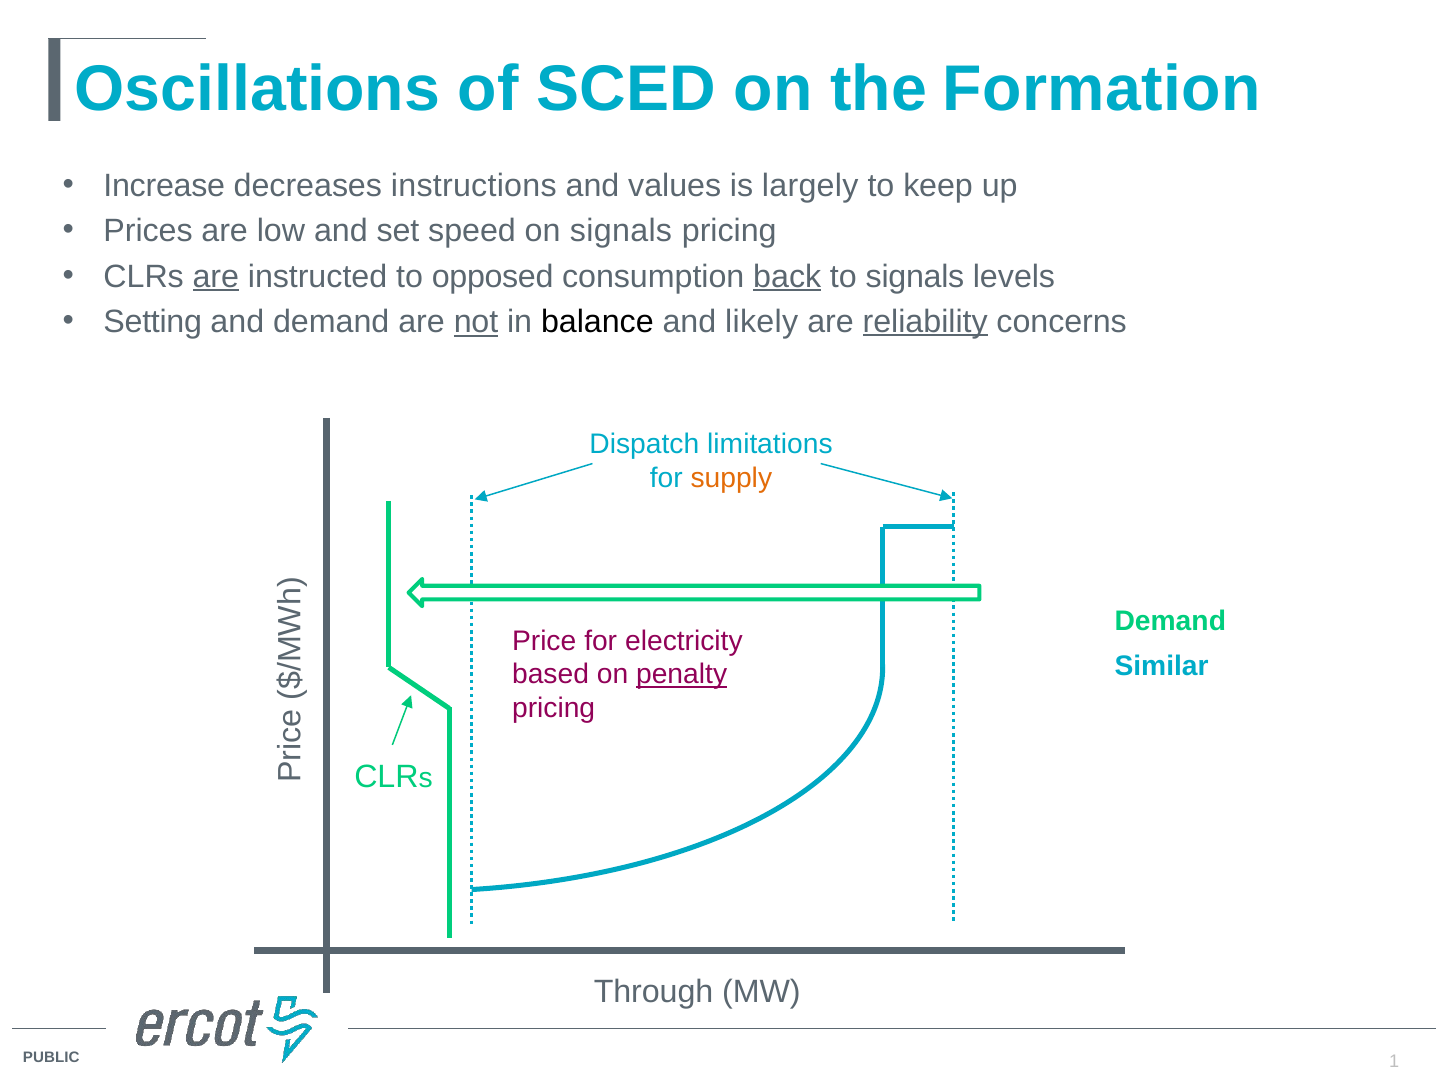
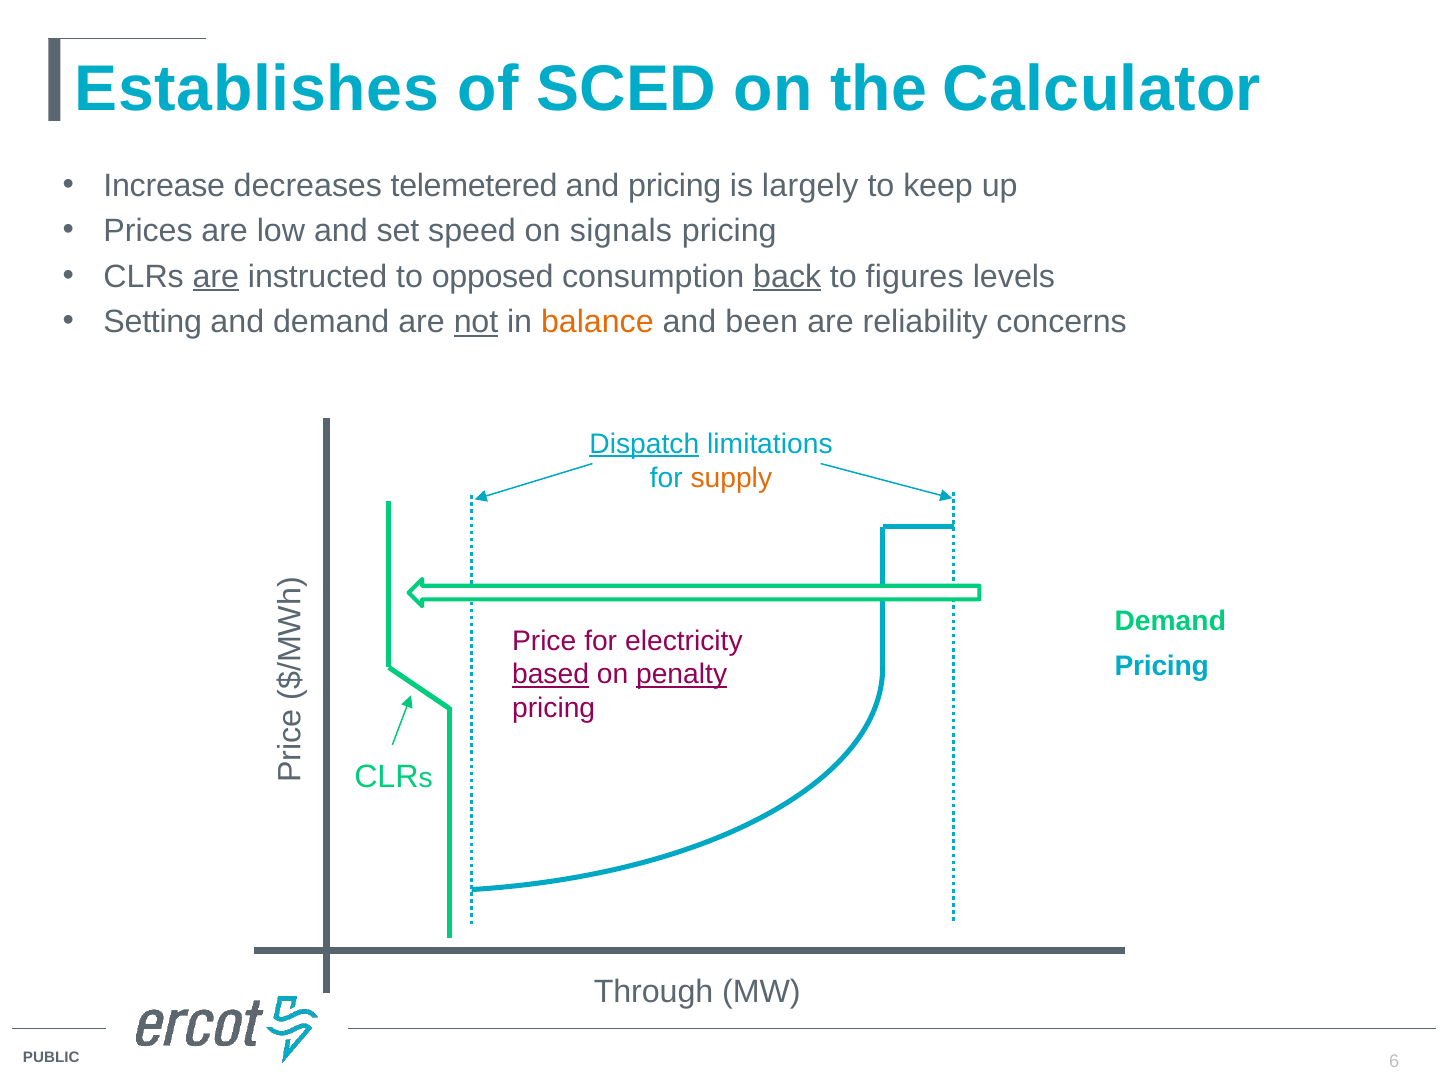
Oscillations: Oscillations -> Establishes (257, 89)
Formation: Formation -> Calculator (1102, 89)
instructions: instructions -> telemetered (474, 186)
and values: values -> pricing (675, 186)
to signals: signals -> figures (915, 276)
balance colour: black -> orange (597, 321)
likely: likely -> been (762, 321)
reliability underline: present -> none (925, 321)
Dispatch underline: none -> present (644, 444)
Similar: Similar -> Pricing (1162, 666)
based underline: none -> present (551, 674)
1: 1 -> 6 (1394, 1060)
